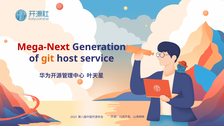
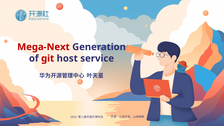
git colour: orange -> red (48, 58)
